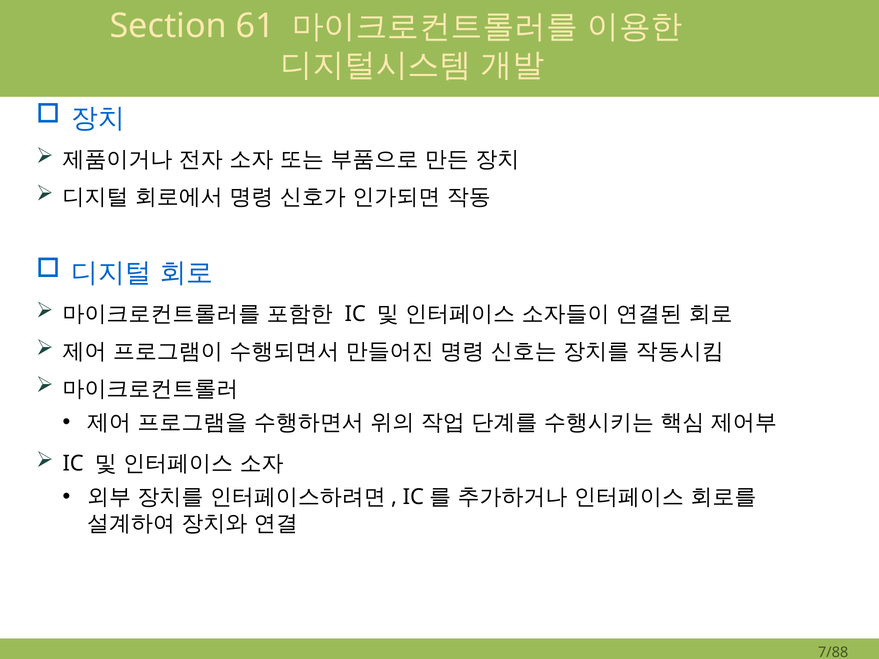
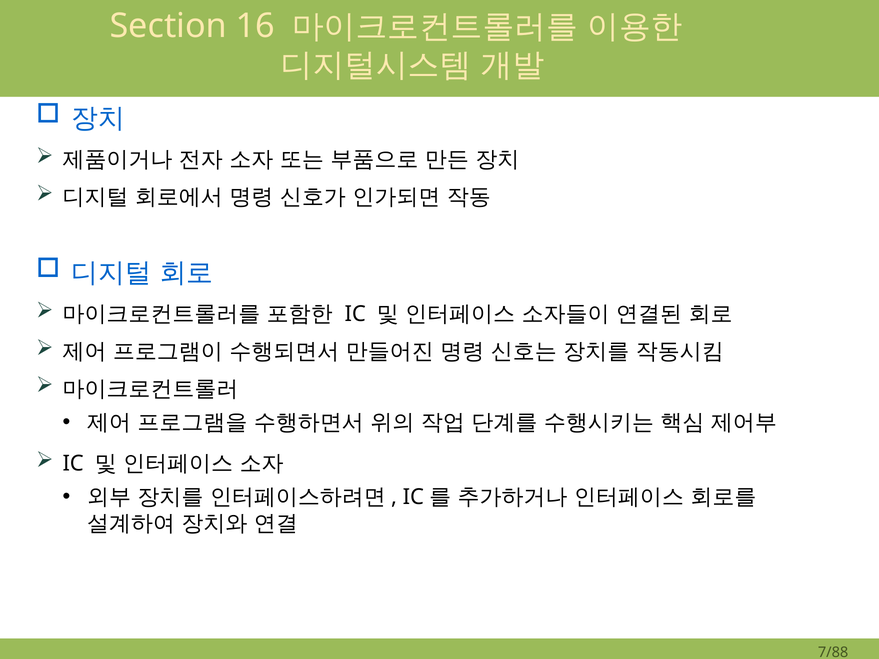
61: 61 -> 16 (255, 26)
